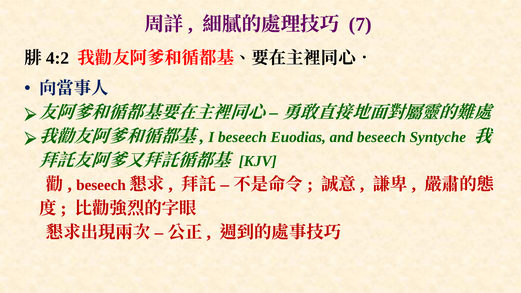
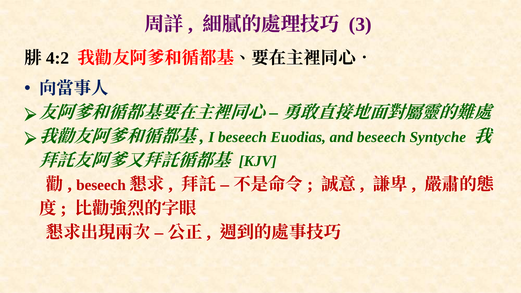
7: 7 -> 3 (360, 25)
